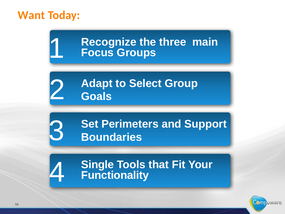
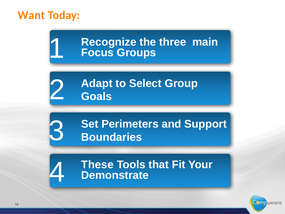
Single: Single -> These (97, 164)
Functionality: Functionality -> Demonstrate (115, 175)
